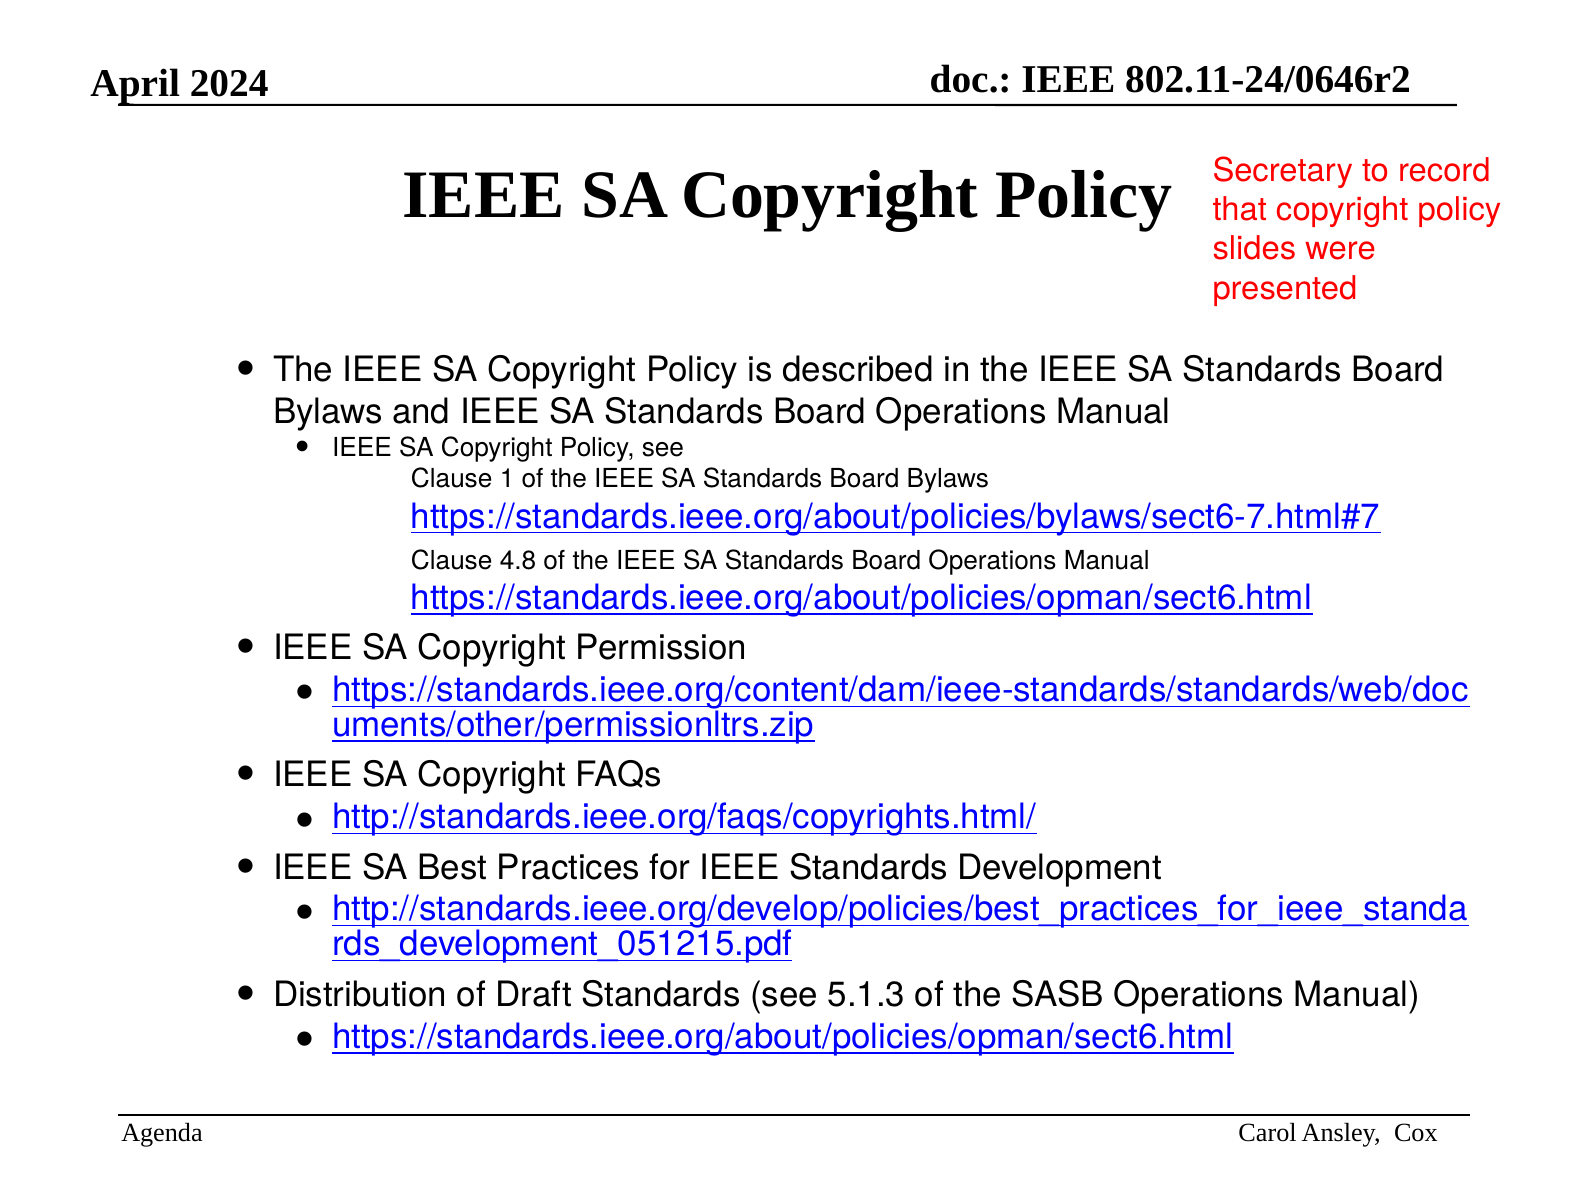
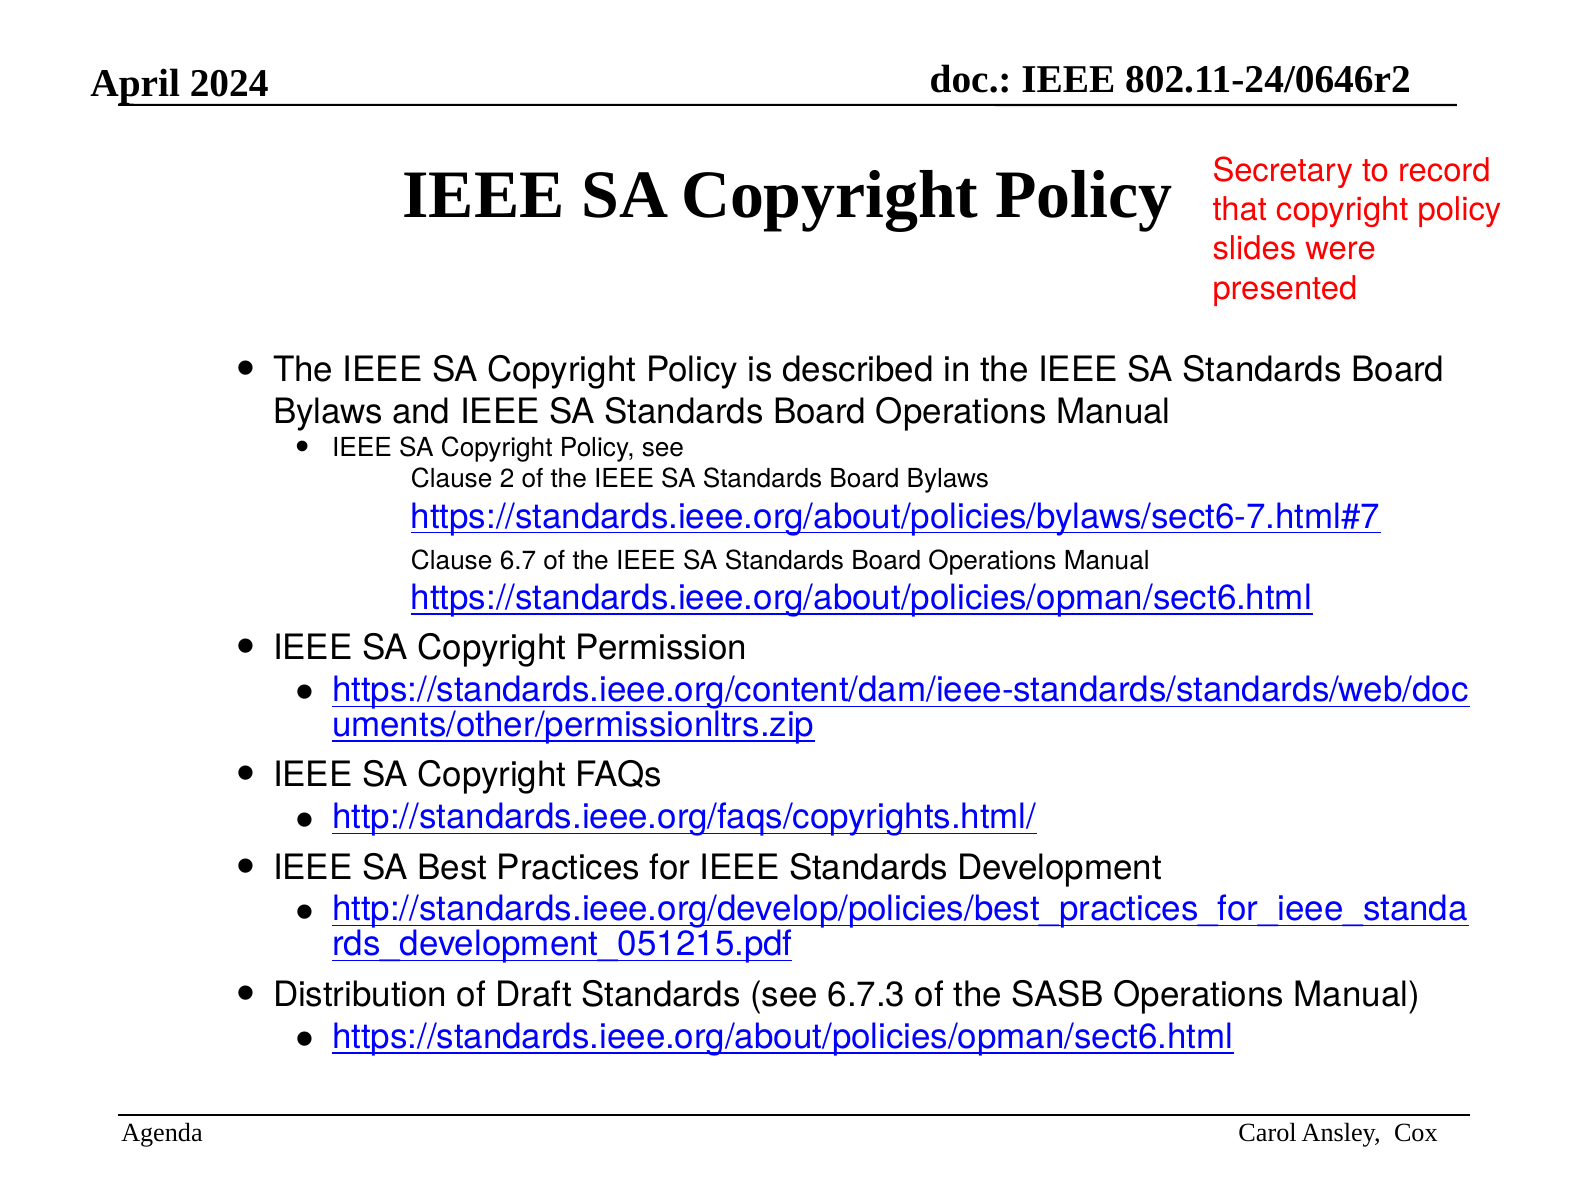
1: 1 -> 2 (507, 479)
4.8: 4.8 -> 6.7 (518, 561)
5.1.3: 5.1.3 -> 6.7.3 (867, 995)
